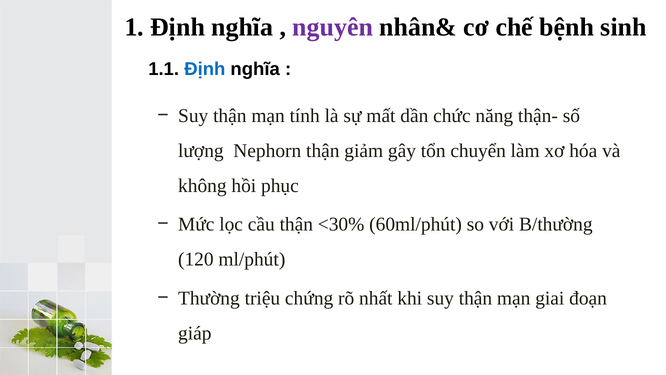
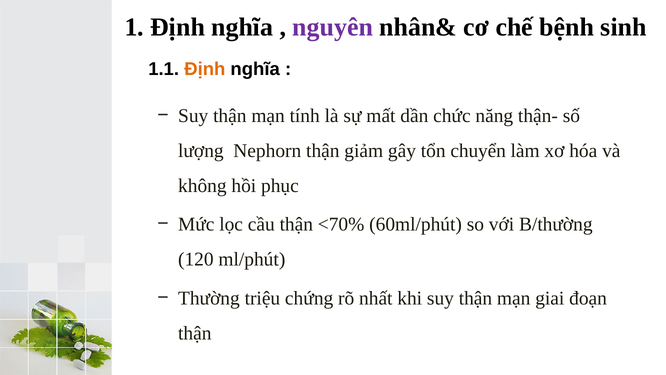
Định colour: blue -> orange (205, 69)
<30%: <30% -> <70% (341, 224)
giáp: giáp -> thận (195, 333)
